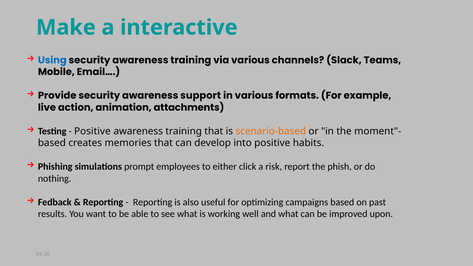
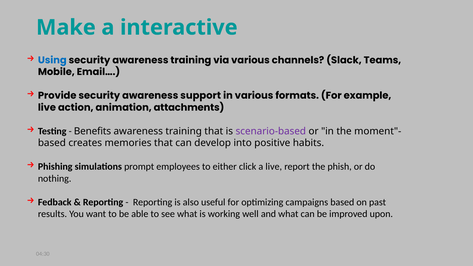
Positive: Positive -> Benefits (92, 131)
scenario-based colour: orange -> purple (271, 131)
a risk: risk -> live (274, 167)
